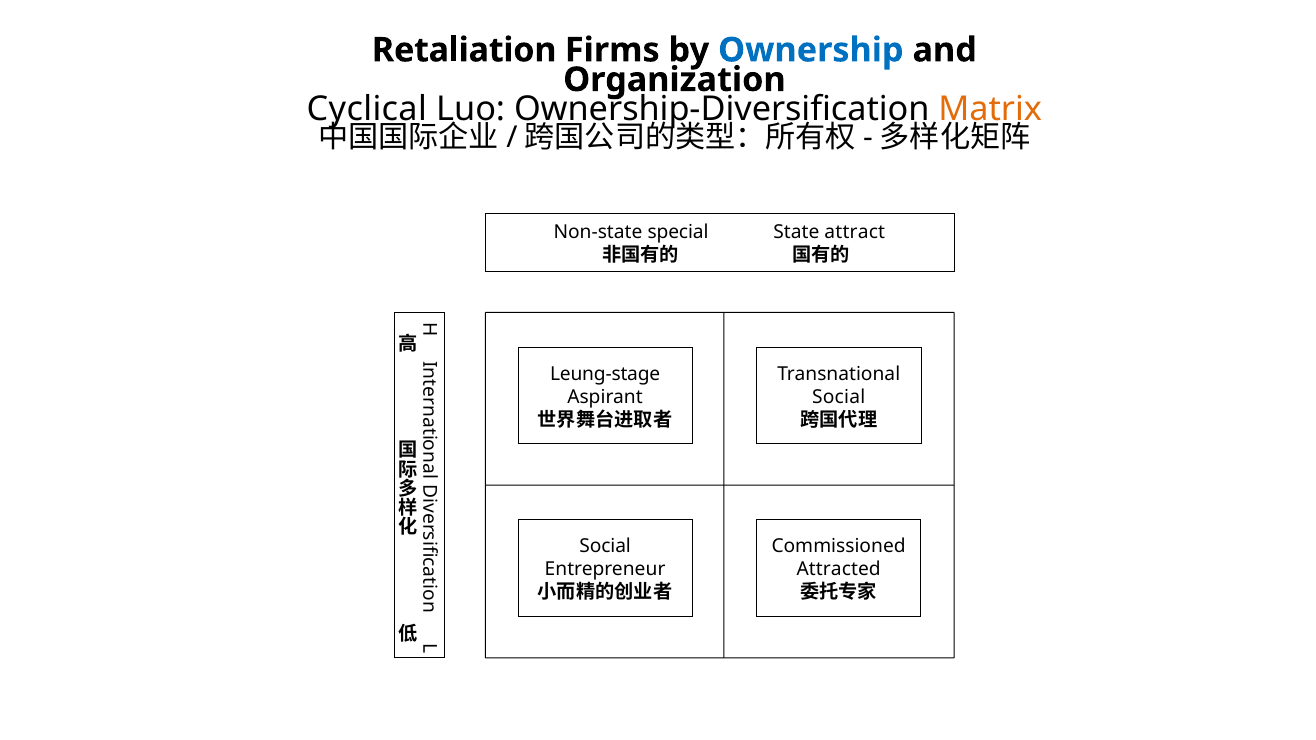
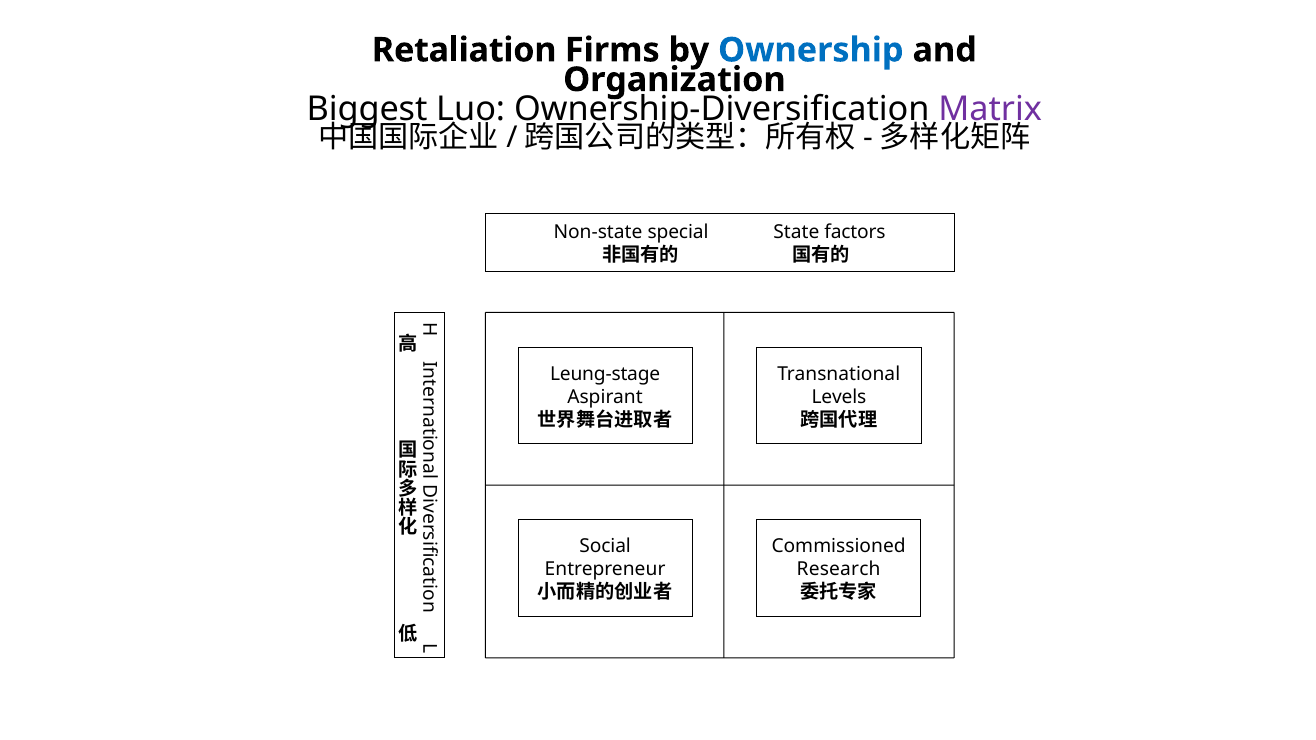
Cyclical: Cyclical -> Biggest (367, 109)
Matrix colour: orange -> purple (990, 109)
attract: attract -> factors (855, 232)
Social: Social -> Levels (839, 397)
Attracted: Attracted -> Research (839, 570)
